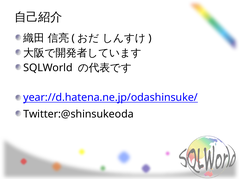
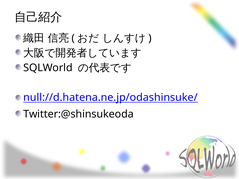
year://d.hatena.ne.jp/odashinsuke/: year://d.hatena.ne.jp/odashinsuke/ -> null://d.hatena.ne.jp/odashinsuke/ (110, 98)
